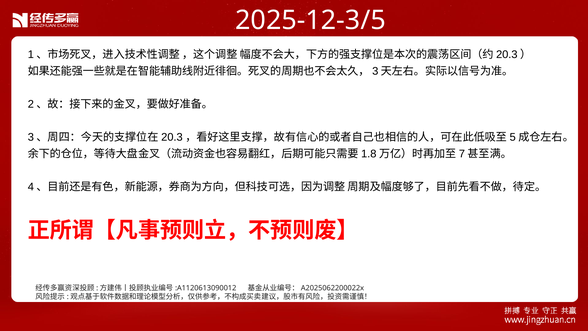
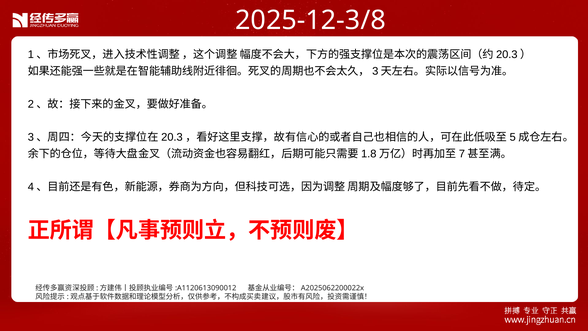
2025-12-3/5: 2025-12-3/5 -> 2025-12-3/8 (311, 20)
